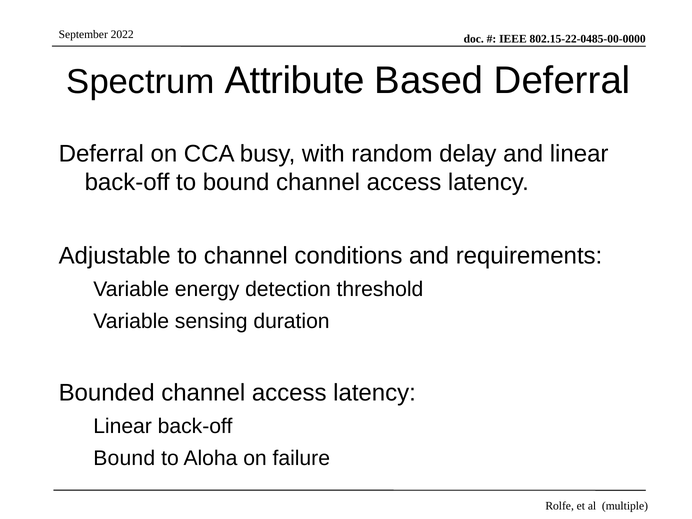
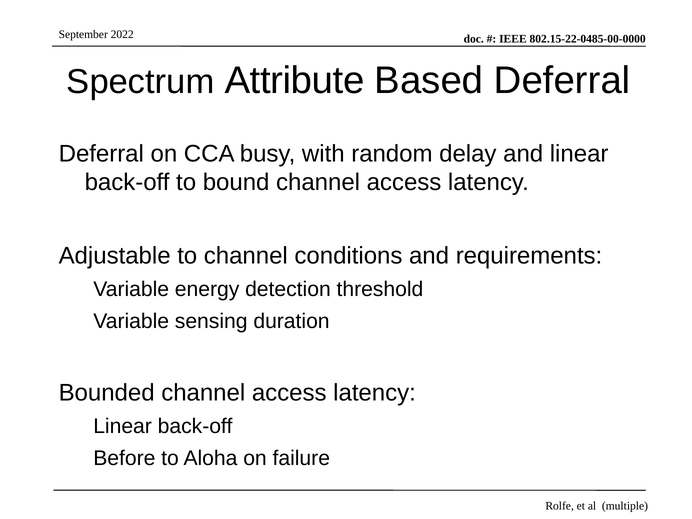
Bound: Bound -> Before (124, 458)
